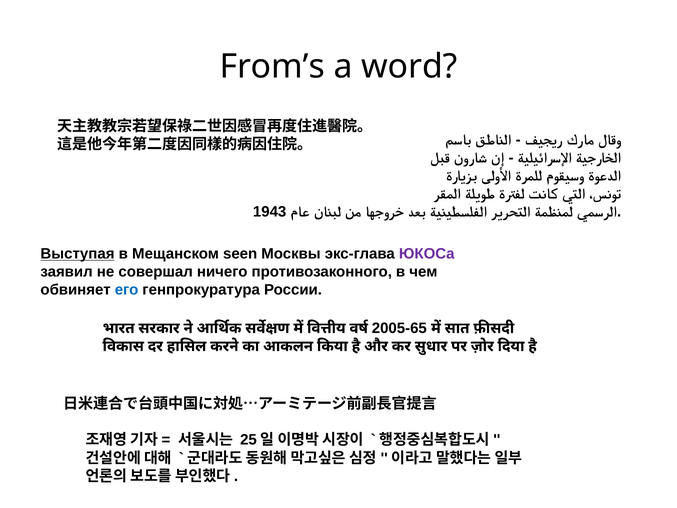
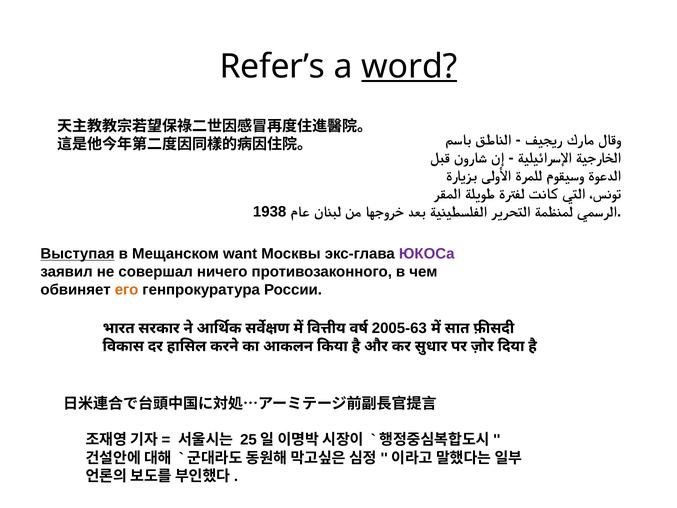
From’s: From’s -> Refer’s (272, 67)
word underline: none -> present (409, 67)
1943: 1943 -> 1938 (270, 212)
seen: seen -> want (240, 254)
его colour: blue -> orange (127, 290)
2005-65: 2005-65 -> 2005-63 (399, 328)
